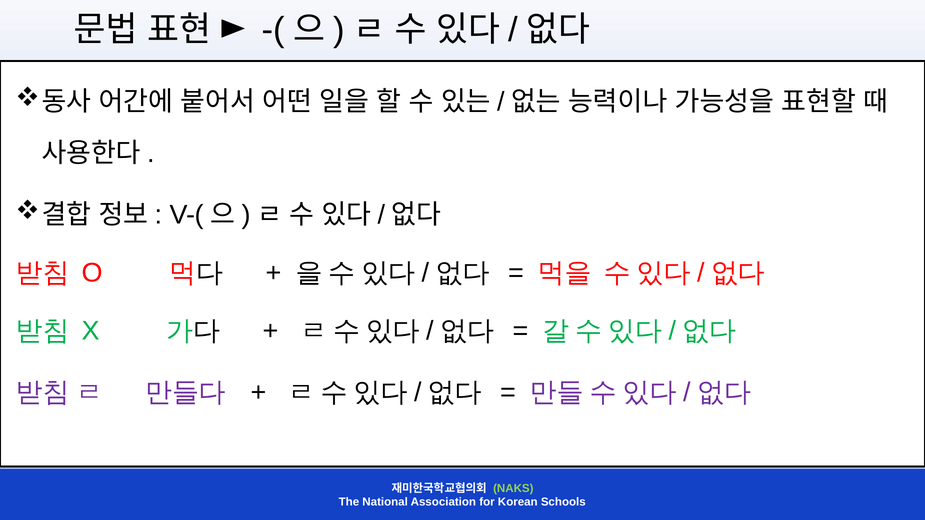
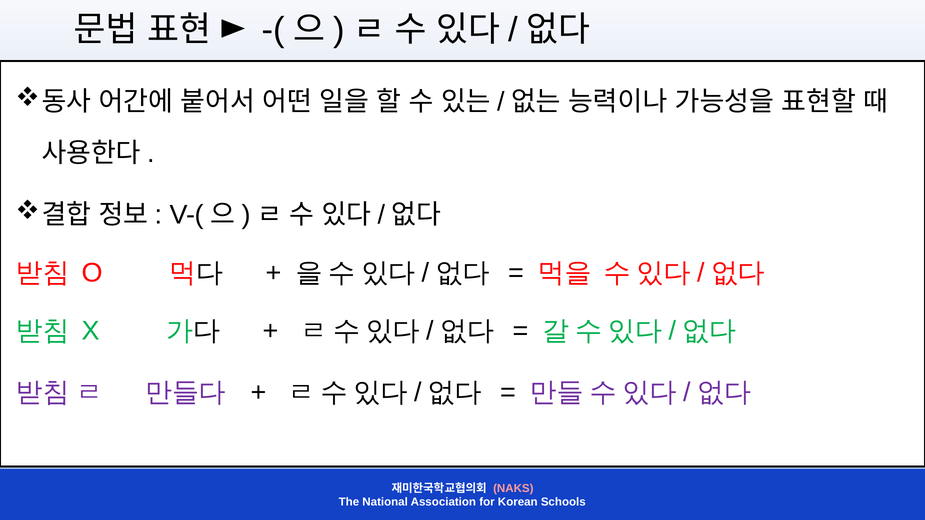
NAKS colour: light green -> pink (513, 489)
